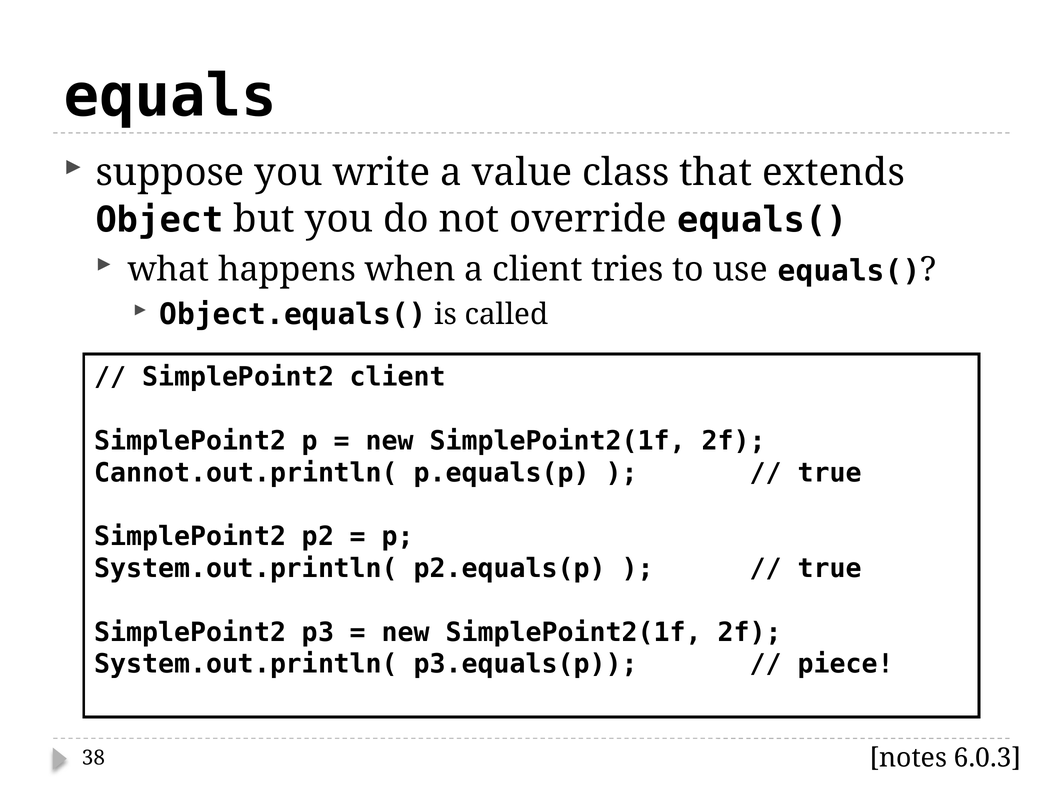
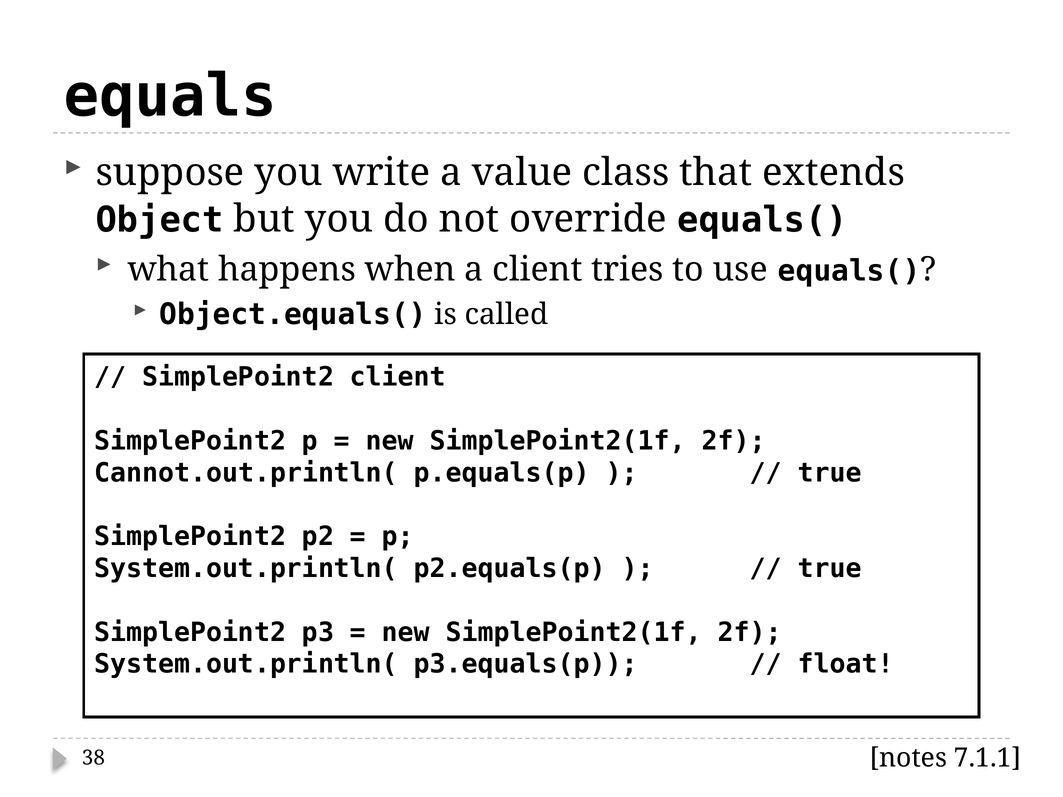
piece: piece -> float (846, 664)
6.0.3: 6.0.3 -> 7.1.1 (988, 758)
